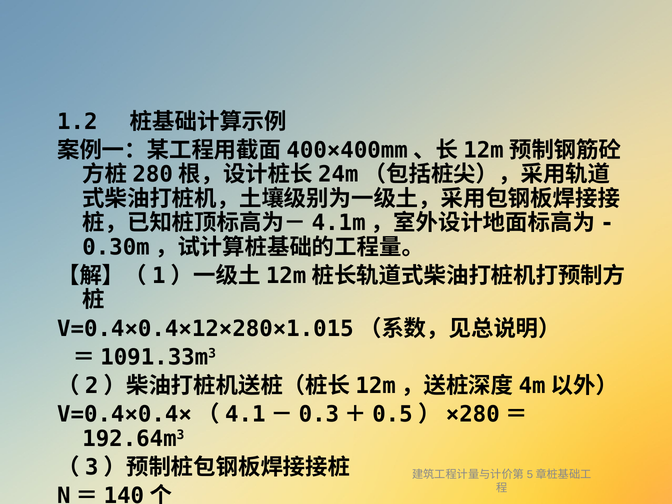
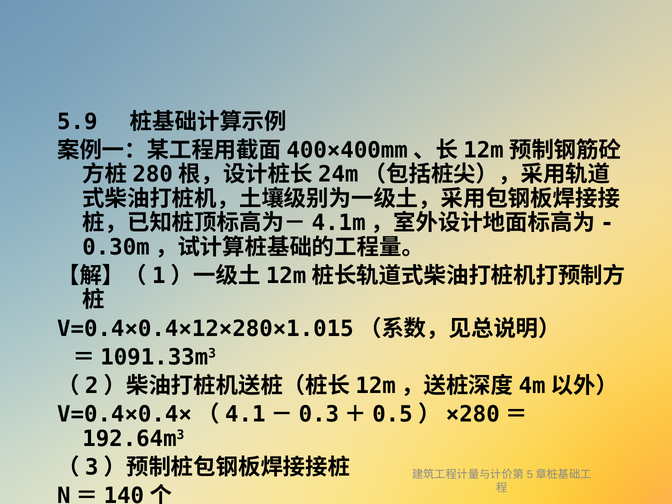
1.2: 1.2 -> 5.9 (77, 122)
